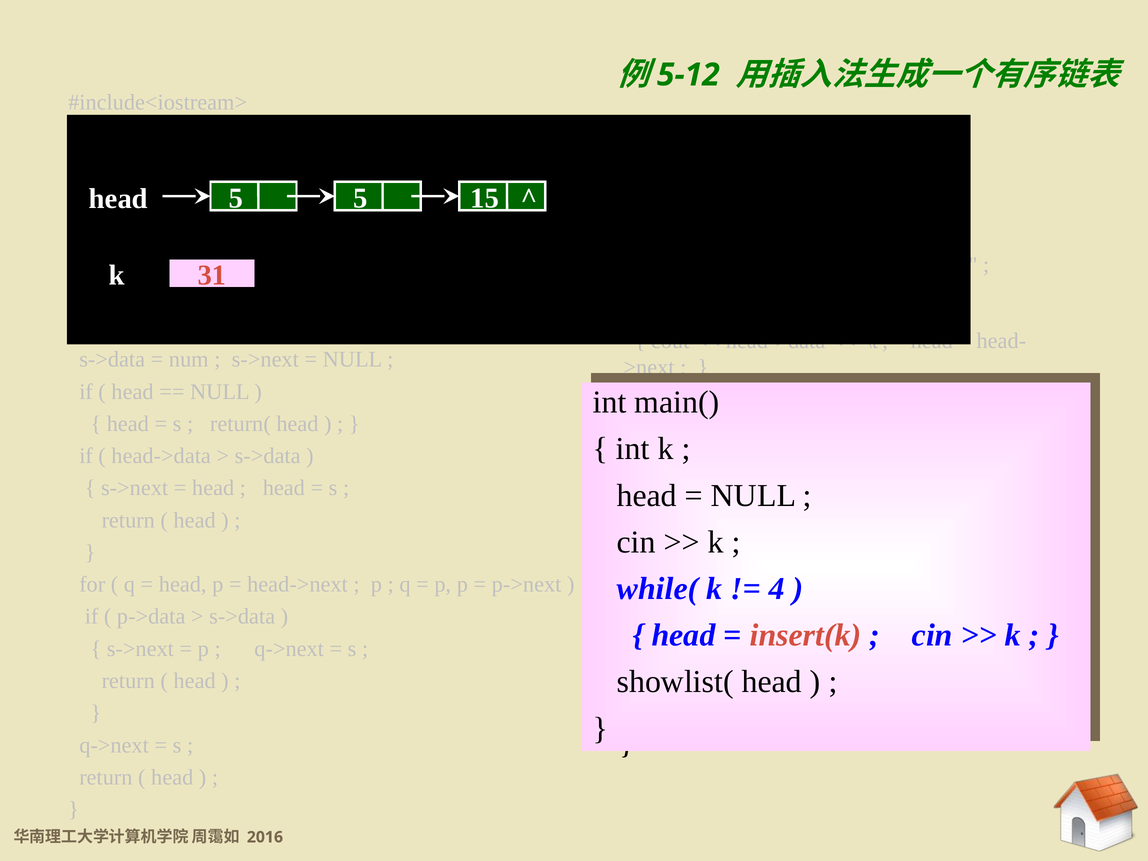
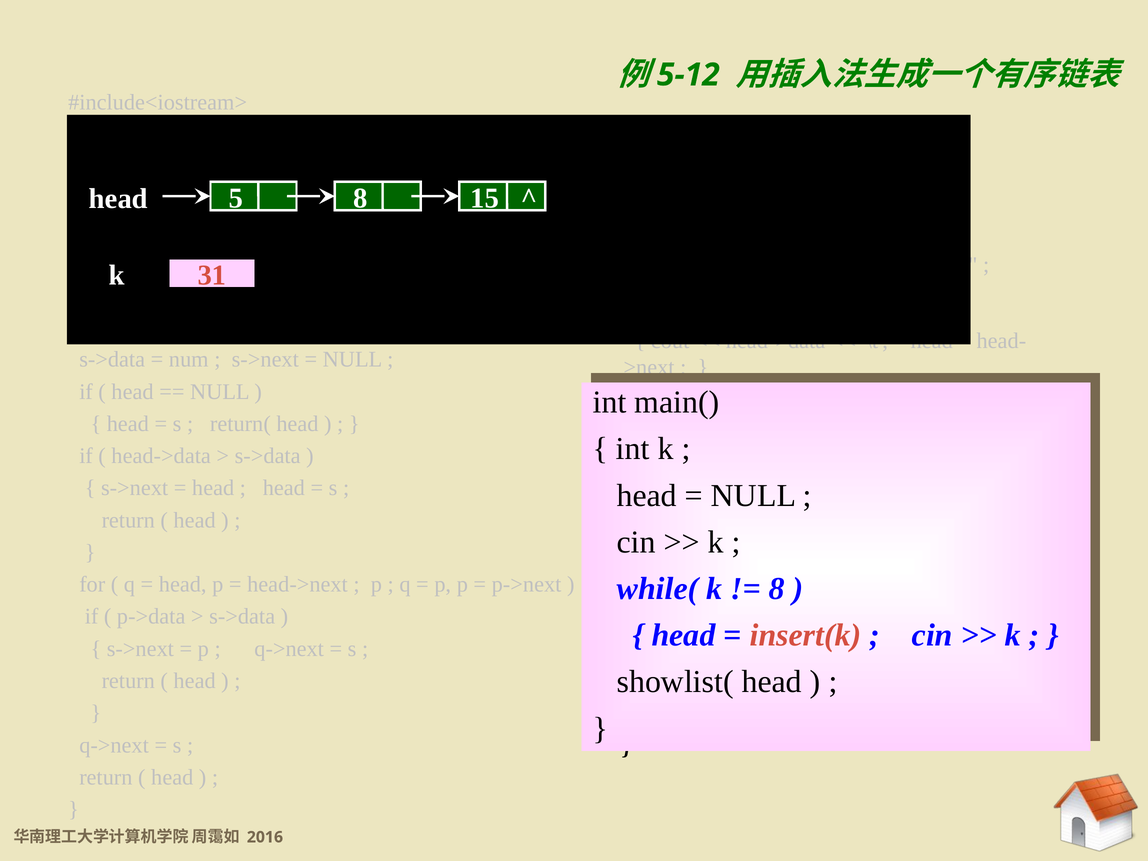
5: 5 -> 8 (360, 198)
4: 4 -> 8 (777, 589)
